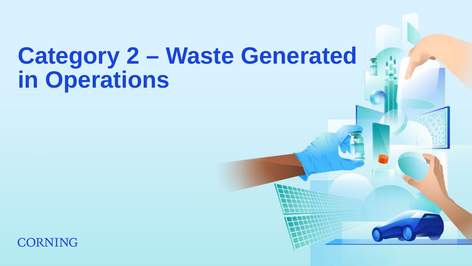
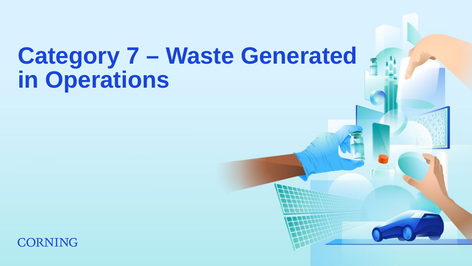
2: 2 -> 7 (133, 56)
